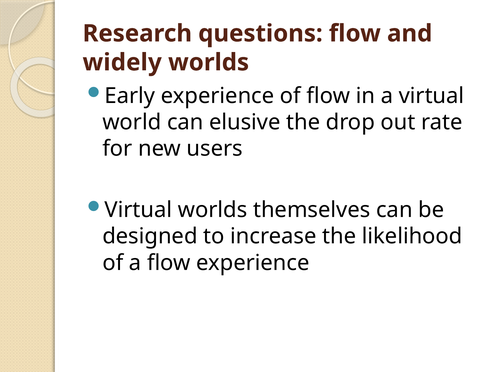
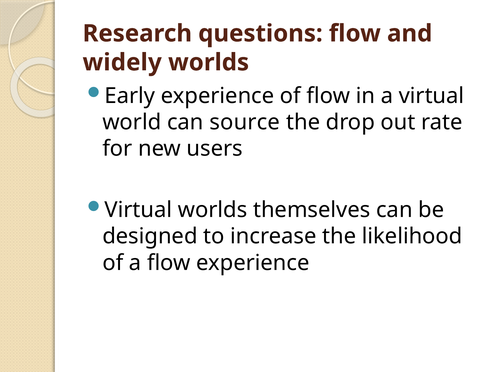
elusive: elusive -> source (245, 122)
